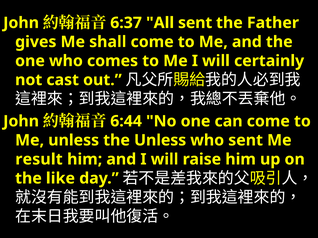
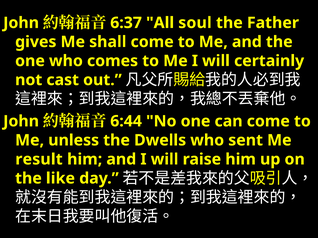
All sent: sent -> soul (195, 23)
the Unless: Unless -> Dwells (160, 141)
